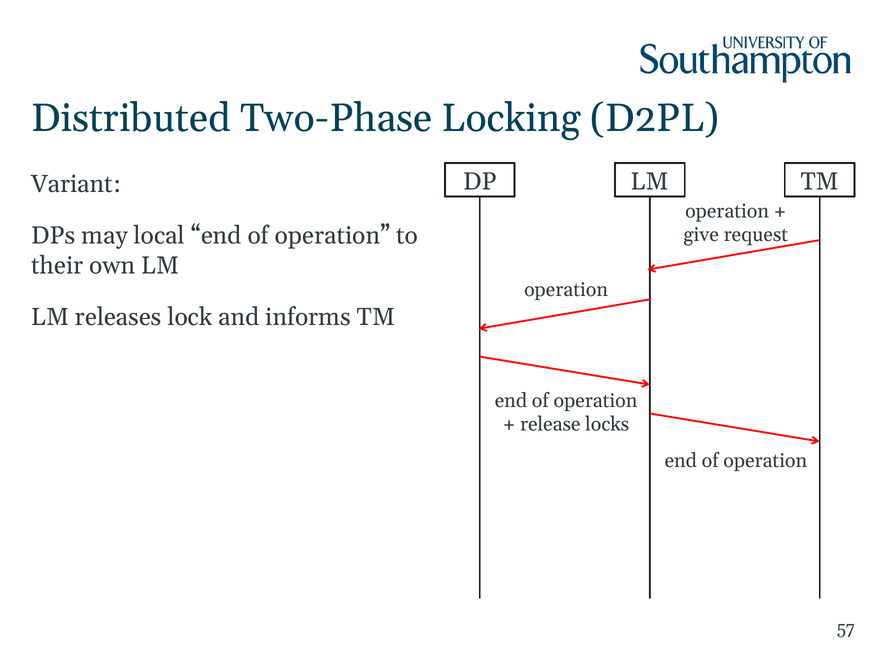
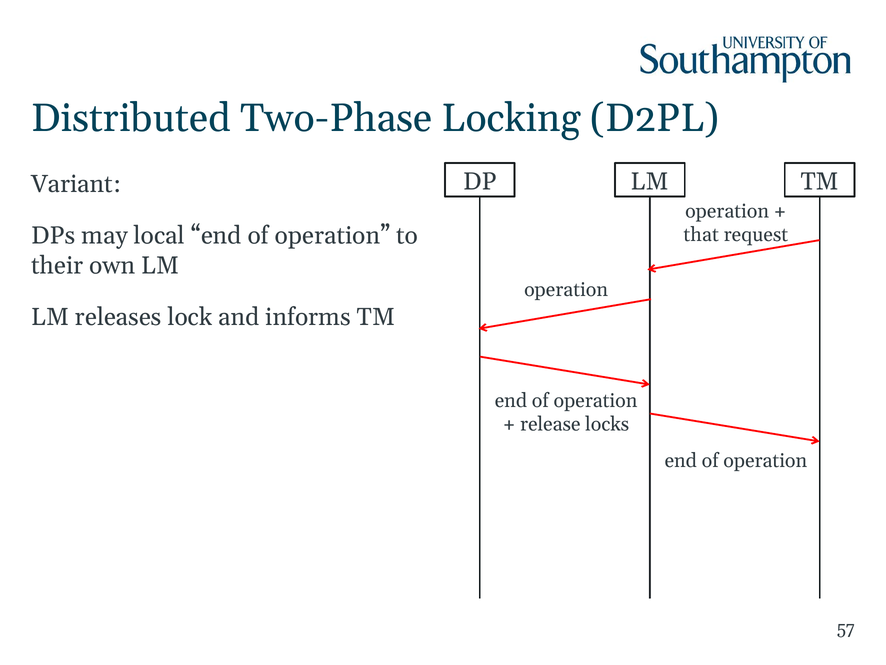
give: give -> that (701, 235)
